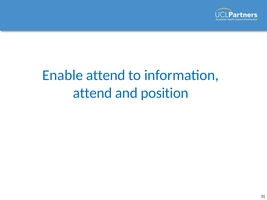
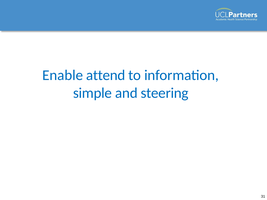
attend: attend -> simple (92, 93)
position: position -> steering (165, 93)
